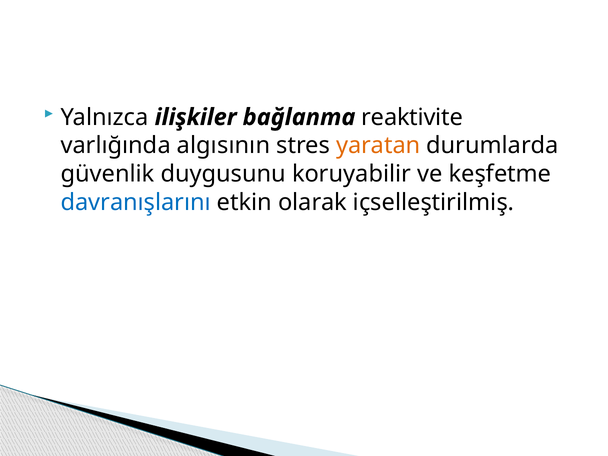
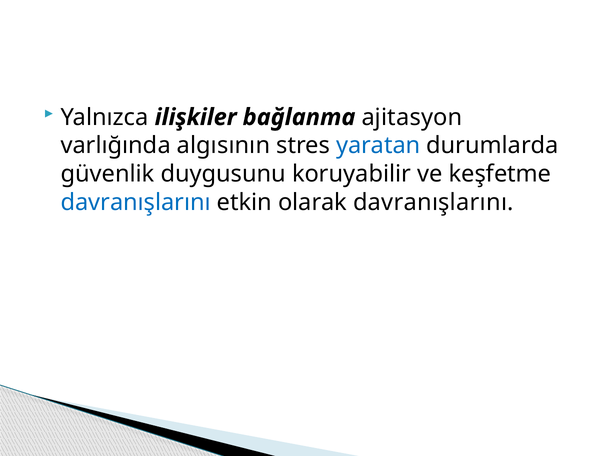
reaktivite: reaktivite -> ajitasyon (412, 117)
yaratan colour: orange -> blue (378, 146)
olarak içselleştirilmiş: içselleştirilmiş -> davranışlarını (433, 202)
